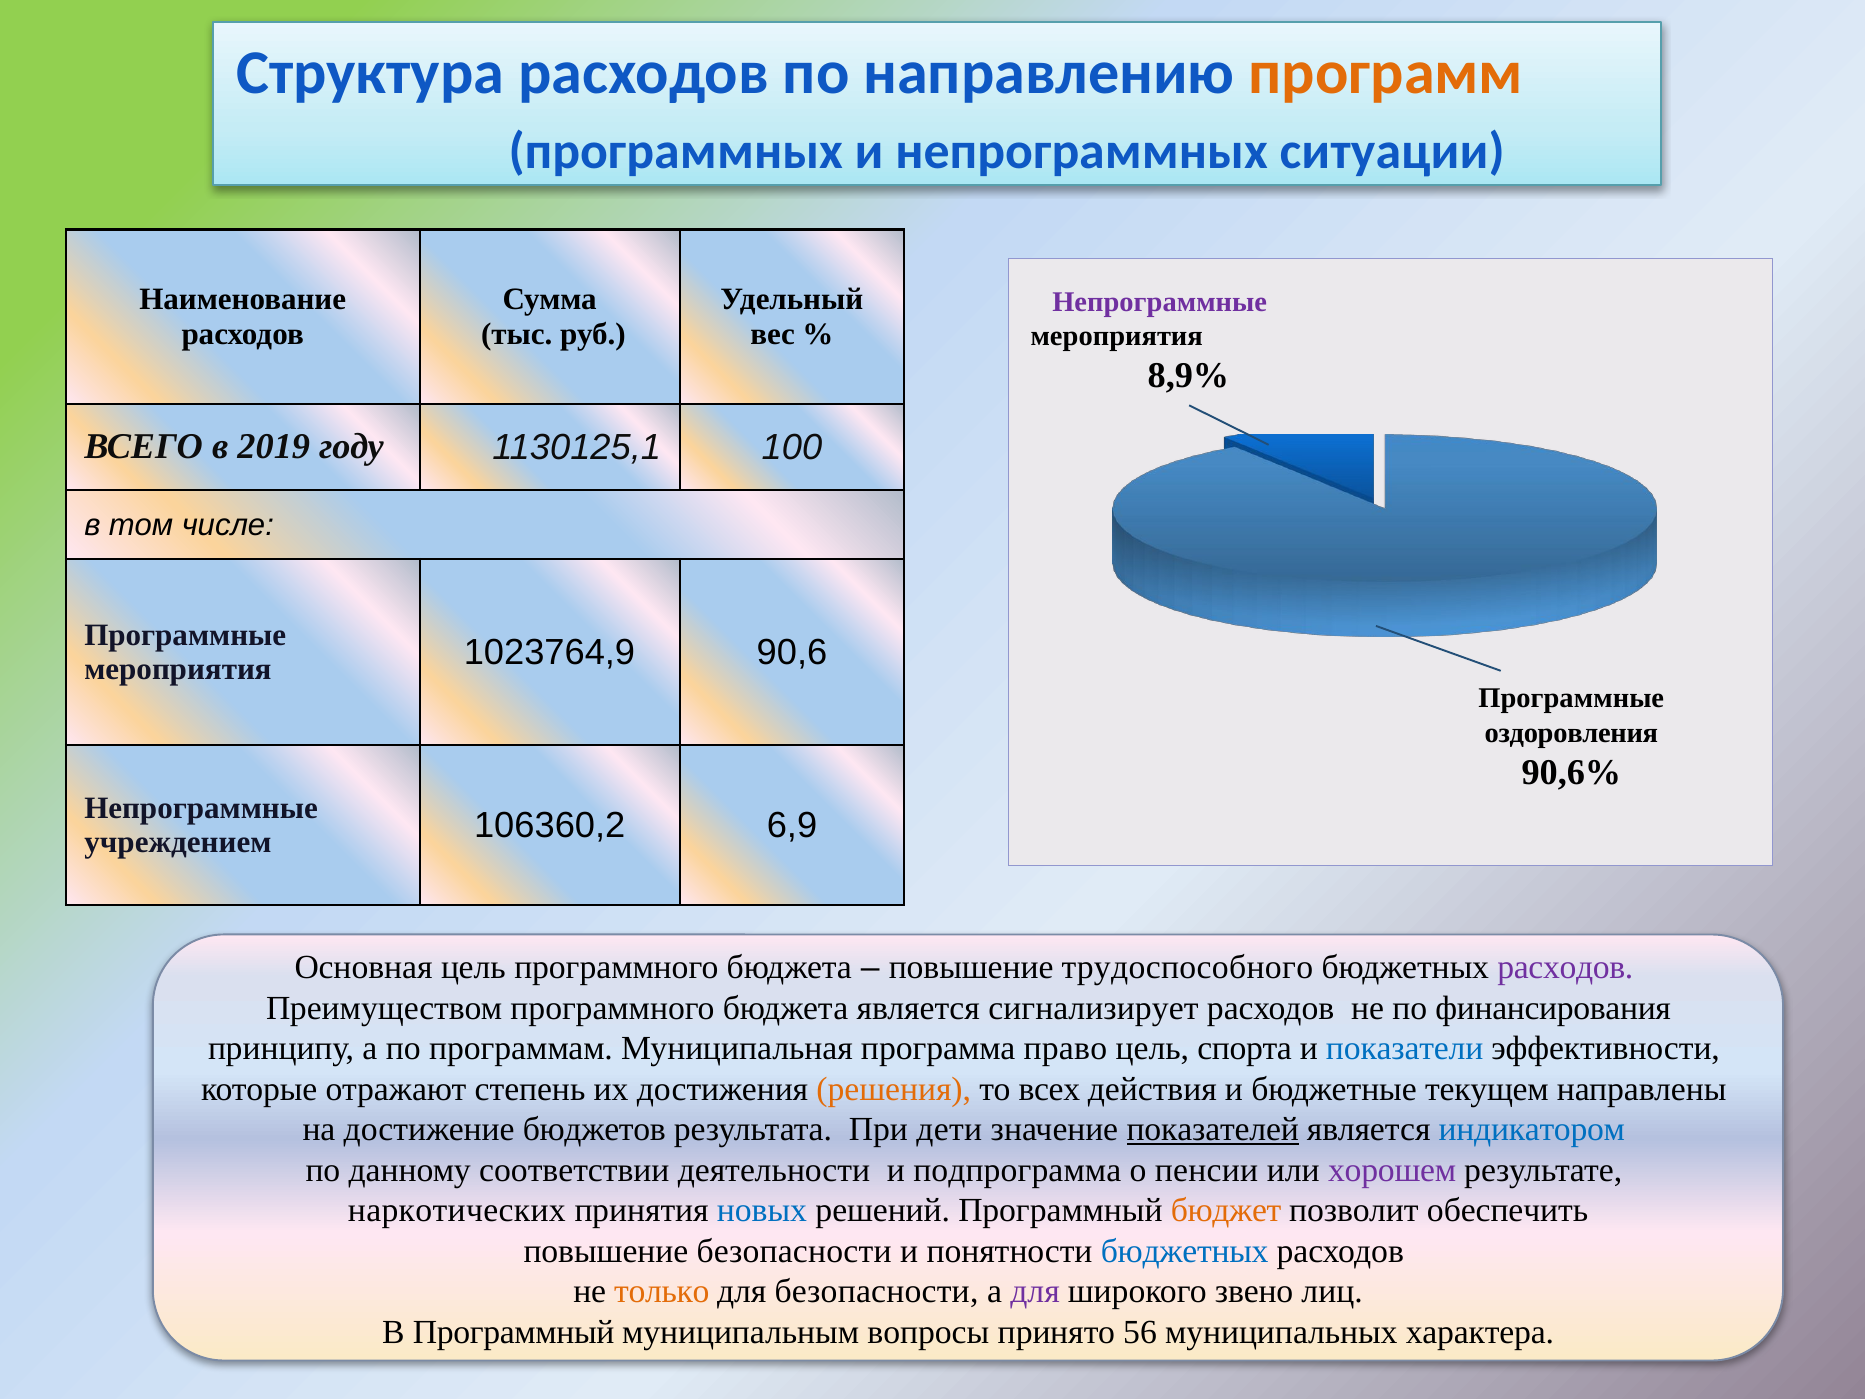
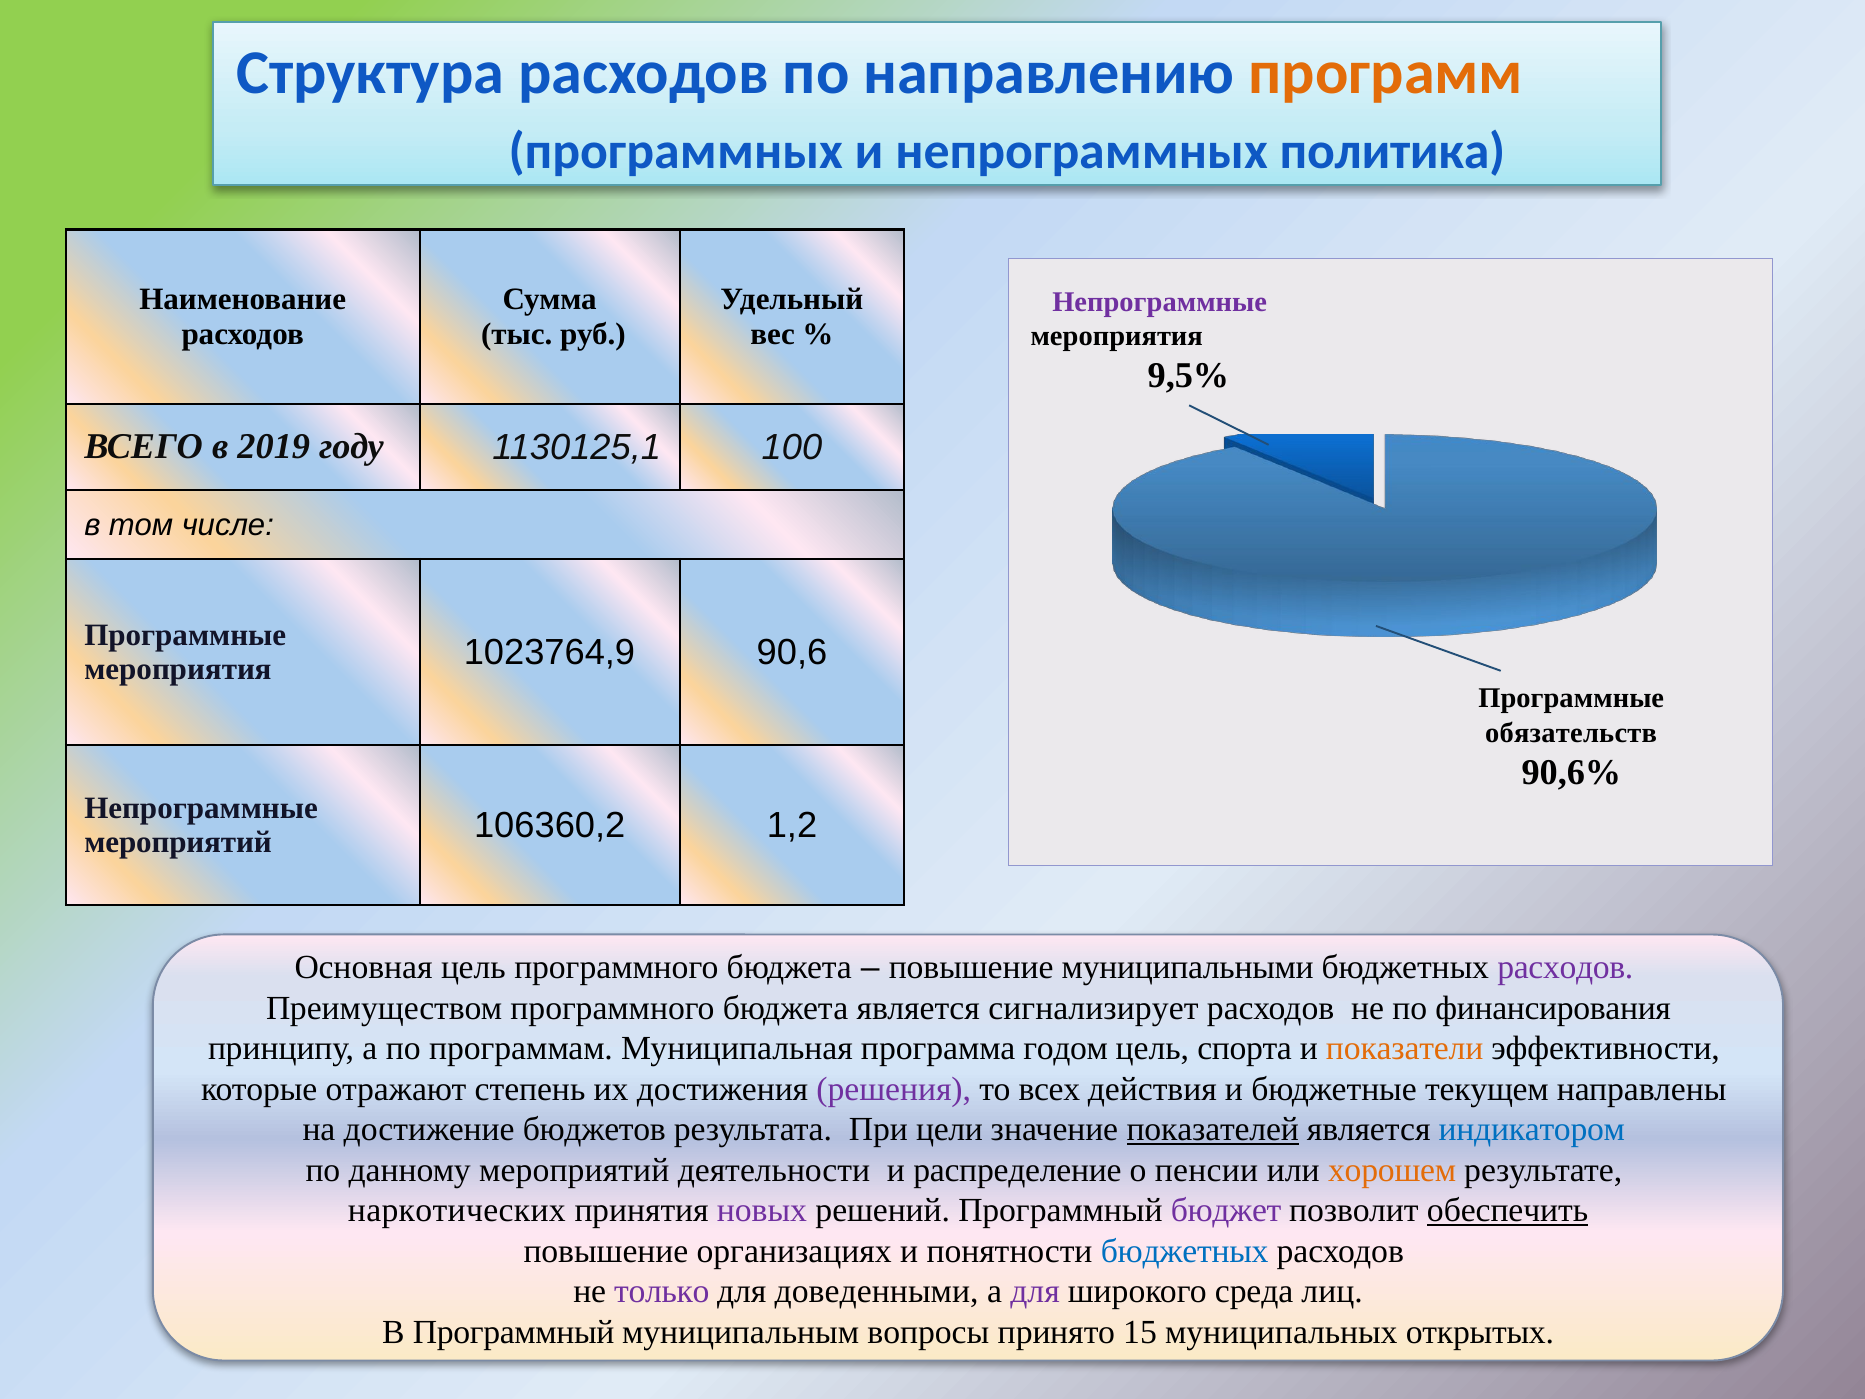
ситуации: ситуации -> политика (1392, 151)
8,9%: 8,9% -> 9,5% (1188, 375)
оздоровления: оздоровления -> обязательств (1571, 732)
учреждением: учреждением -> мероприятий (178, 842)
6,9: 6,9 -> 1,2 (792, 826)
трудоспособного: трудоспособного -> муниципальными (1188, 968)
право: право -> годом (1066, 1048)
показатели colour: blue -> orange (1405, 1048)
решения colour: orange -> purple (894, 1089)
дети: дети -> цели (950, 1129)
данному соответствии: соответствии -> мероприятий (574, 1170)
подпрограмма: подпрограмма -> распределение (1017, 1170)
хорошем colour: purple -> orange (1392, 1170)
новых colour: blue -> purple (762, 1210)
бюджет colour: orange -> purple (1226, 1210)
обеспечить underline: none -> present (1508, 1210)
повышение безопасности: безопасности -> организациях (794, 1251)
только colour: orange -> purple (662, 1291)
для безопасности: безопасности -> доведенными (877, 1291)
звено: звено -> среда (1254, 1291)
56: 56 -> 15 (1140, 1332)
характера: характера -> открытых (1480, 1332)
